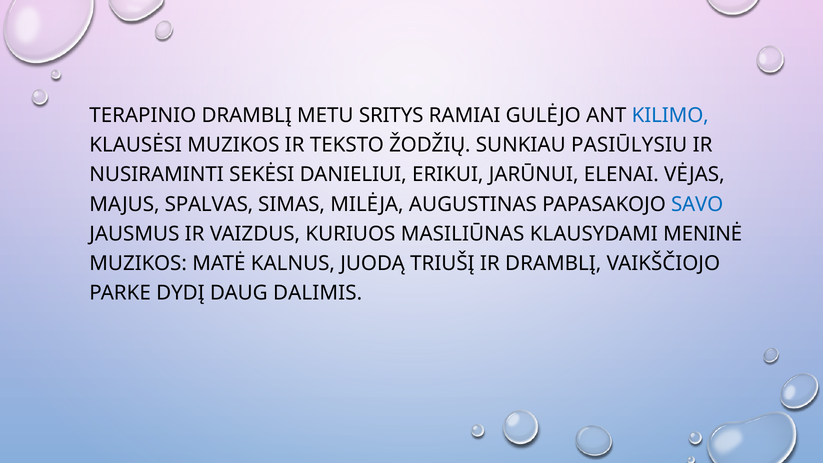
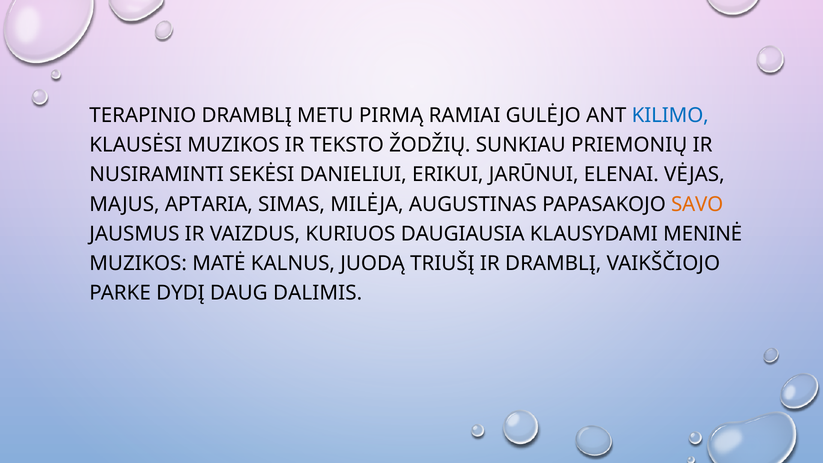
SRITYS: SRITYS -> PIRMĄ (391, 115)
PASIŪLYSIU: PASIŪLYSIU -> PRIEMONIŲ (629, 145)
SPALVAS: SPALVAS -> APTARIA (209, 204)
SAVO colour: blue -> orange (697, 204)
MASILIŪNAS: MASILIŪNAS -> DAUGIAUSIA (463, 234)
